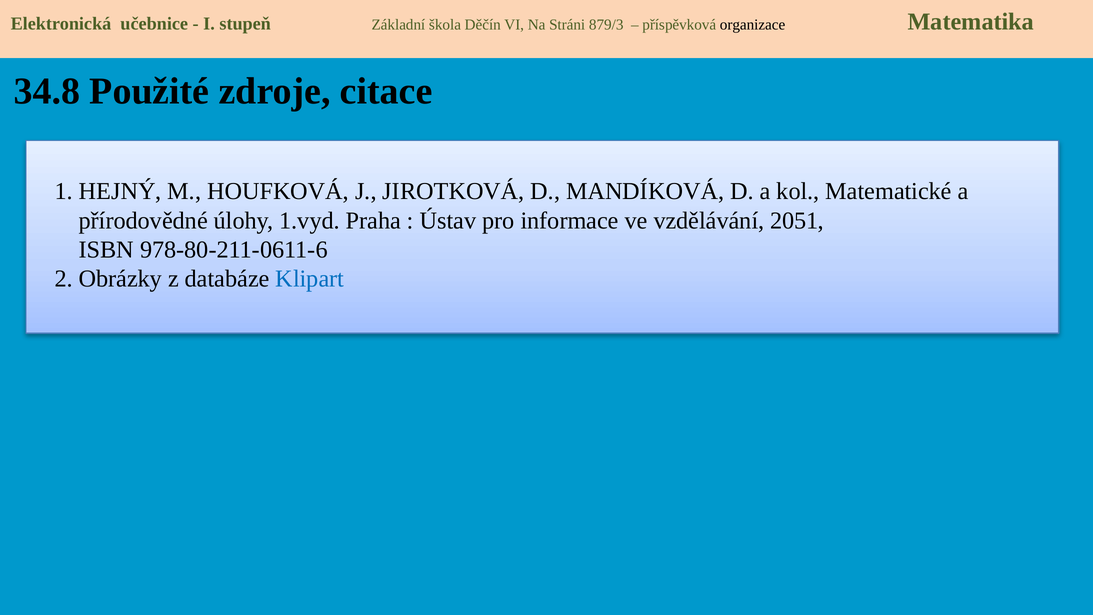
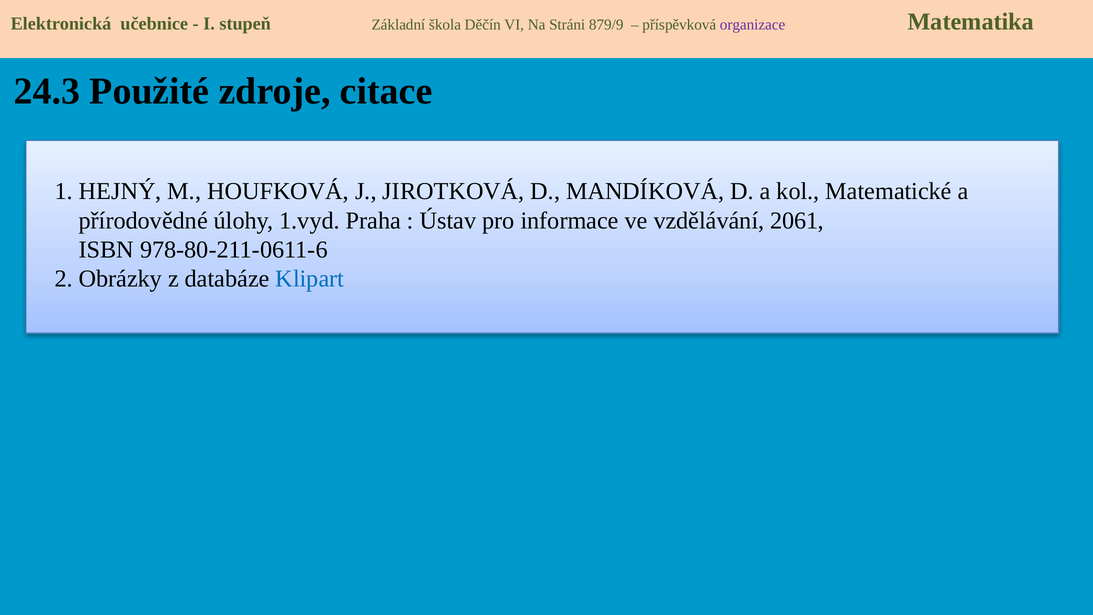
879/3: 879/3 -> 879/9 (606, 25)
organizace colour: black -> purple (753, 25)
34.8: 34.8 -> 24.3 (47, 91)
2051: 2051 -> 2061 (797, 220)
